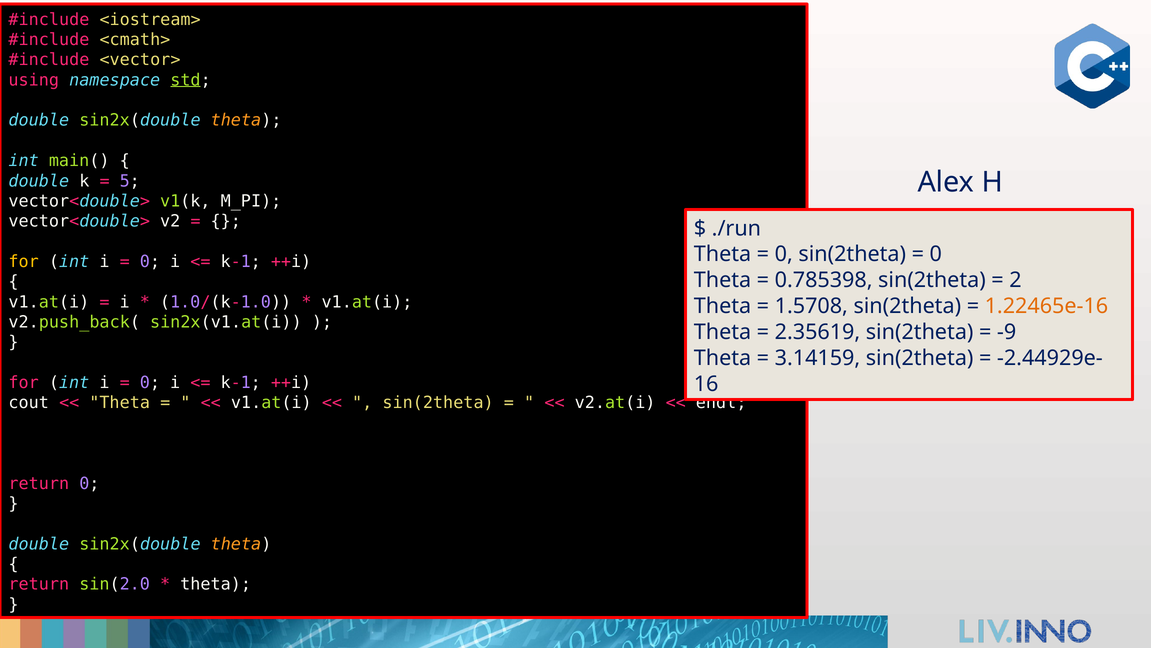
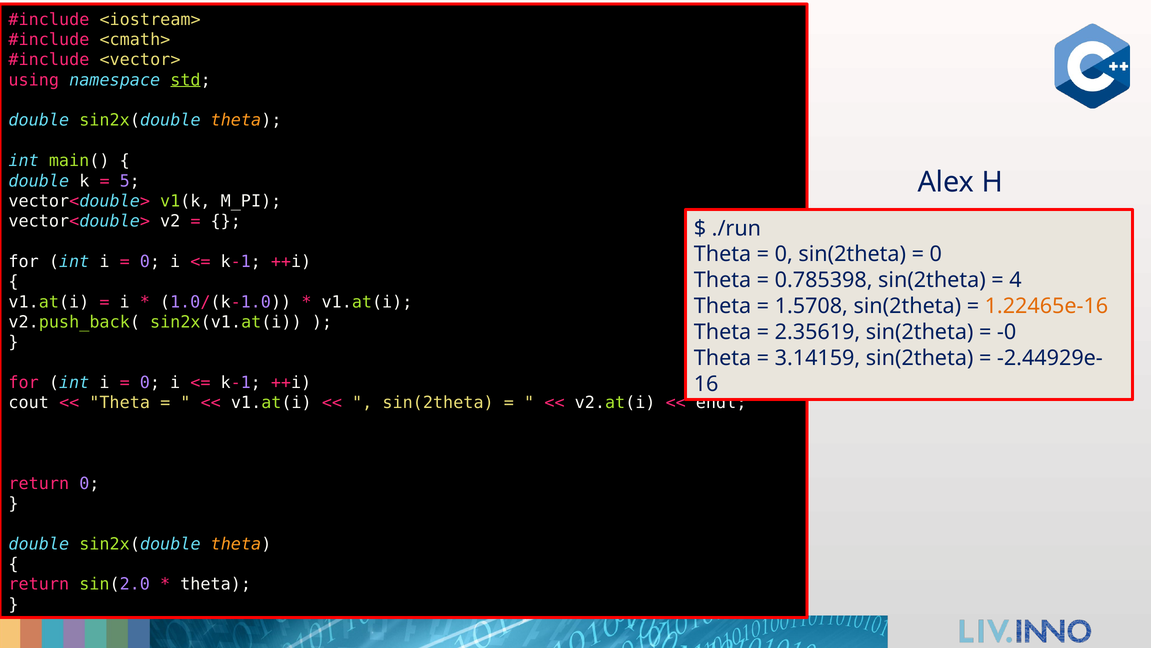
for colour: yellow -> white (24, 261)
2: 2 -> 4 (1015, 280)
-9: -9 -> -0 (1007, 332)
